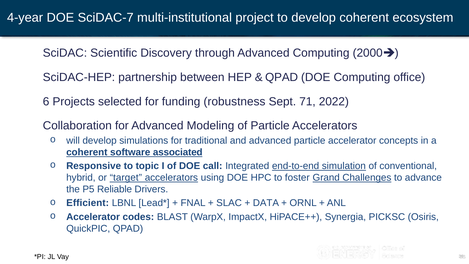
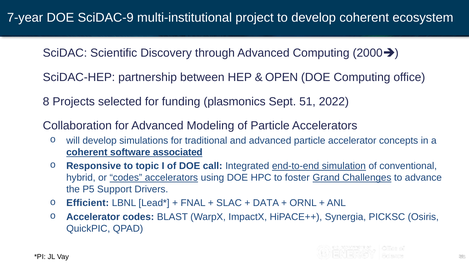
4-year: 4-year -> 7-year (25, 18)
SciDAC-7: SciDAC-7 -> SciDAC-9 (106, 18)
QPAD: QPAD -> OPEN (282, 77)
6: 6 -> 8 (46, 101)
robustness: robustness -> plasmonics (235, 101)
71: 71 -> 51 (307, 101)
or target: target -> codes (126, 178)
Reliable: Reliable -> Support (114, 189)
